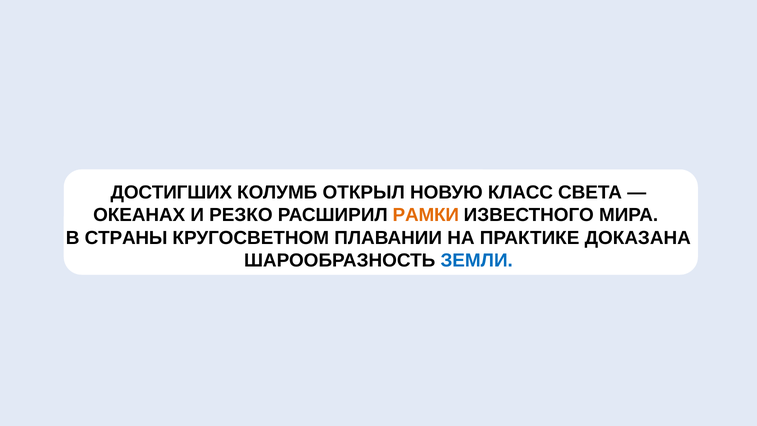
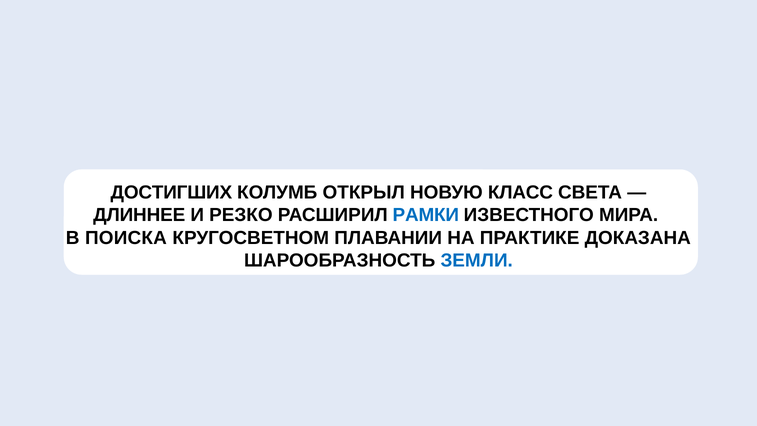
ОКЕАНАХ: ОКЕАНАХ -> ДЛИННЕЕ (139, 215)
РАМКИ colour: orange -> blue (426, 215)
СТРАНЫ: СТРАНЫ -> ПОИСКА (126, 238)
